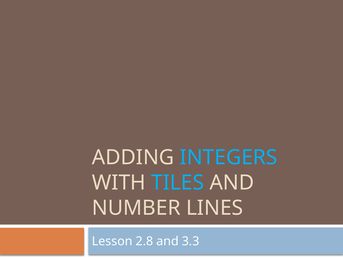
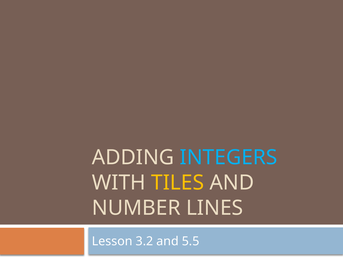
TILES colour: light blue -> yellow (178, 182)
2.8: 2.8 -> 3.2 (144, 241)
3.3: 3.3 -> 5.5 (191, 241)
